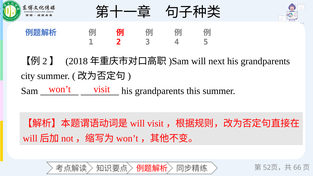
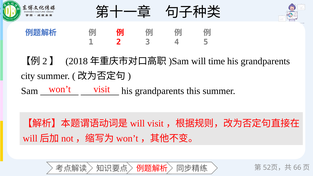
next: next -> time (217, 61)
